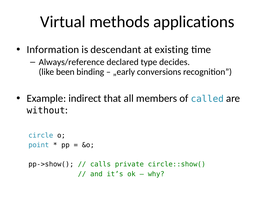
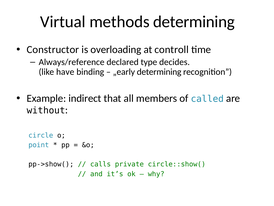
methods applications: applications -> determining (194, 22)
Information: Information -> Constructor (53, 49)
descendant: descendant -> overloading (116, 49)
existing: existing -> controll (172, 49)
been: been -> have (65, 72)
„early conversions: conversions -> determining (159, 72)
